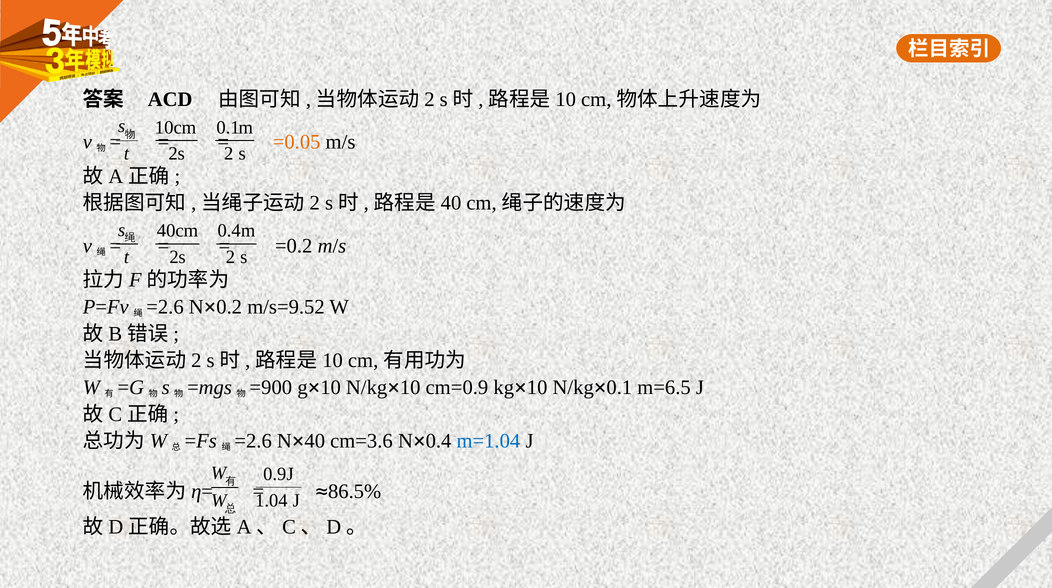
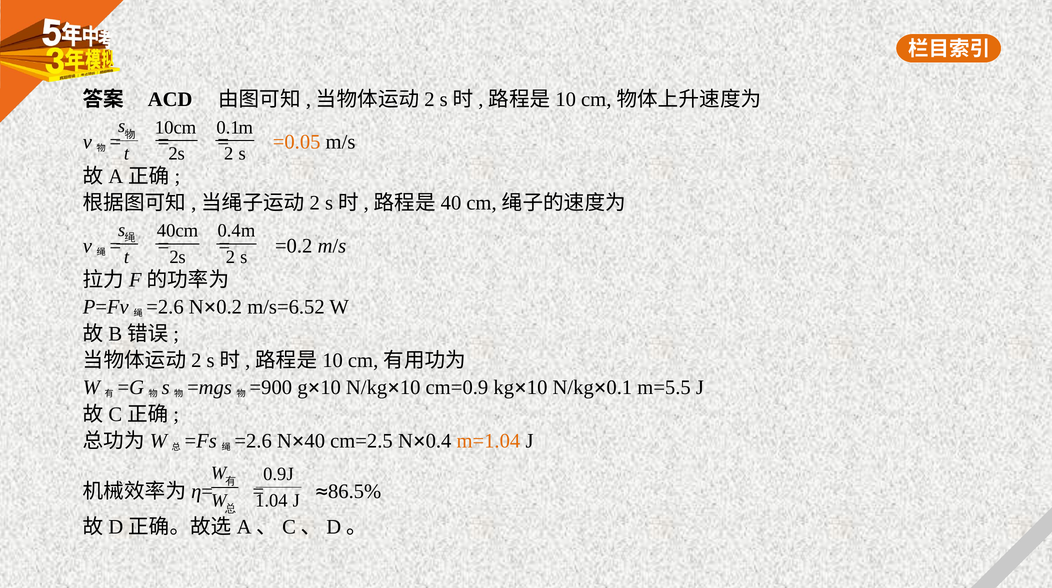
m/s=9.52: m/s=9.52 -> m/s=6.52 (286, 307)
m=6.5: m=6.5 -> m=5.5 (664, 388)
cm=3.6: cm=3.6 -> cm=2.5 (361, 441)
m=1.04 colour: blue -> orange (488, 441)
